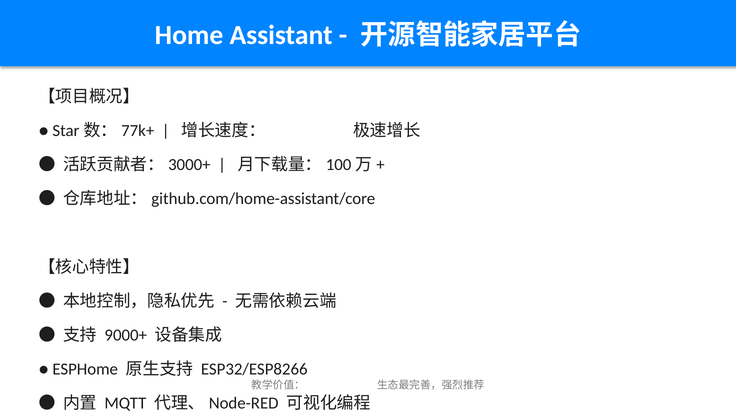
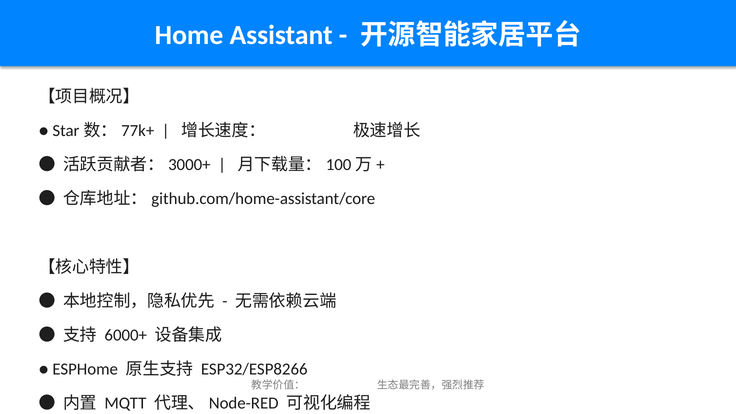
9000+: 9000+ -> 6000+ (126, 335)
